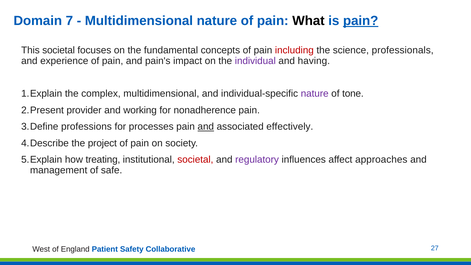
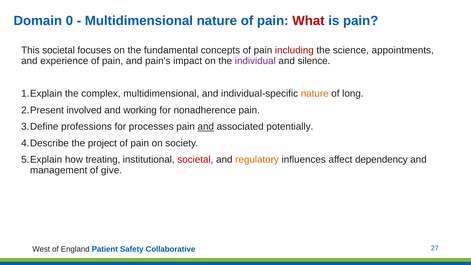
7: 7 -> 0 (69, 21)
What colour: black -> red (308, 21)
pain underline: present -> none (361, 21)
professionals: professionals -> appointments (403, 50)
having: having -> silence (314, 61)
nature colour: purple -> orange (315, 94)
tone: tone -> long (353, 94)
provider: provider -> involved (84, 110)
effectively: effectively -> potentially (290, 127)
regulatory colour: purple -> orange (257, 160)
approaches: approaches -> dependency (381, 160)
safe: safe -> give (112, 170)
